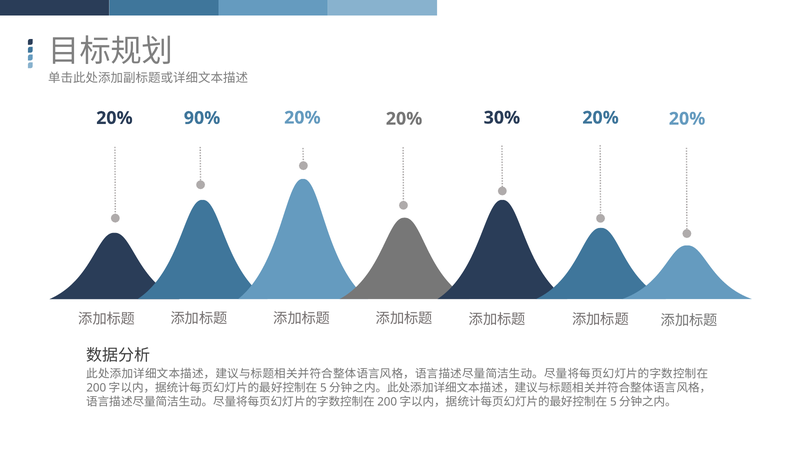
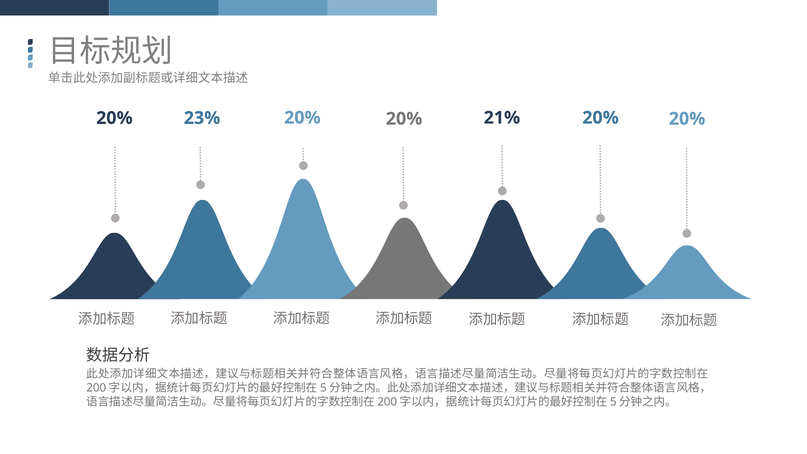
30%: 30% -> 21% (502, 118)
90%: 90% -> 23% (202, 118)
